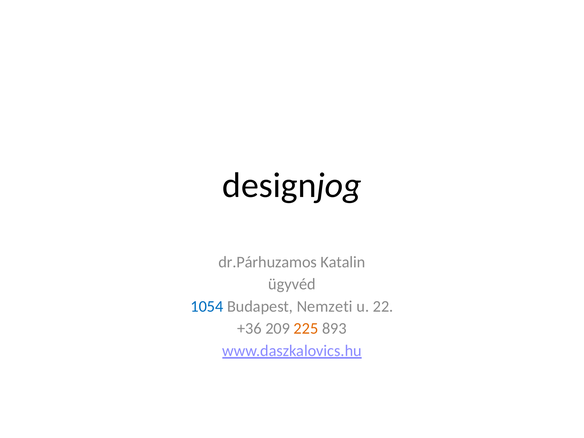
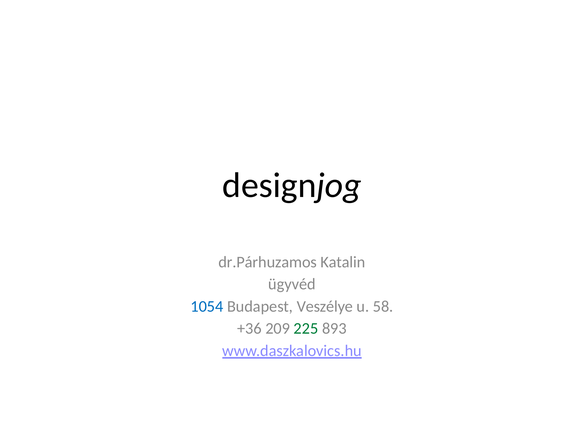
Nemzeti: Nemzeti -> Veszélye (325, 306)
22: 22 -> 58 (383, 306)
225 colour: orange -> green (306, 329)
